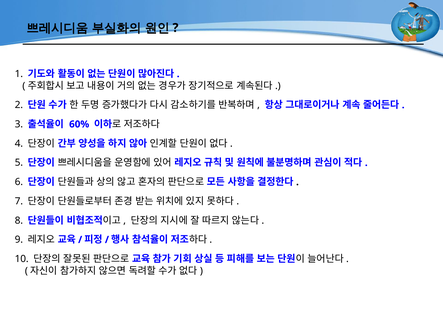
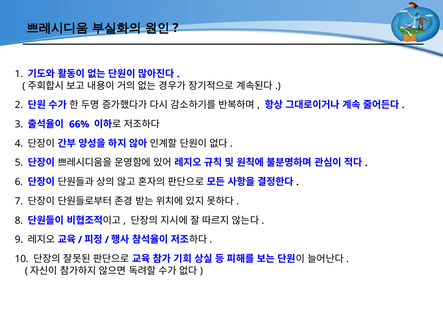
60%: 60% -> 66% (79, 124)
